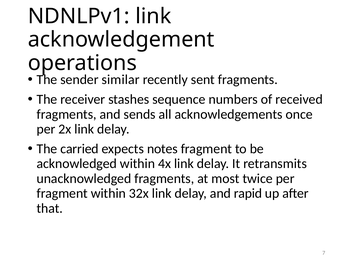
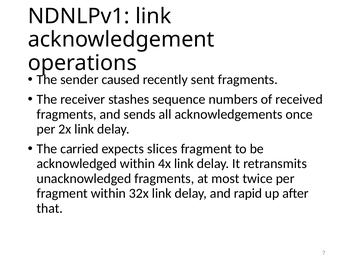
similar: similar -> caused (121, 80)
notes: notes -> slices (162, 149)
